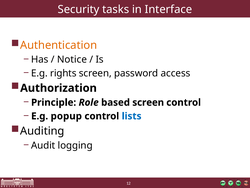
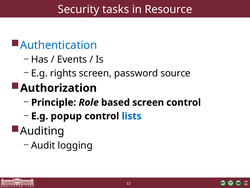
Interface: Interface -> Resource (168, 9)
Authentication colour: orange -> blue (59, 45)
Notice: Notice -> Events (72, 59)
access: access -> source (176, 73)
